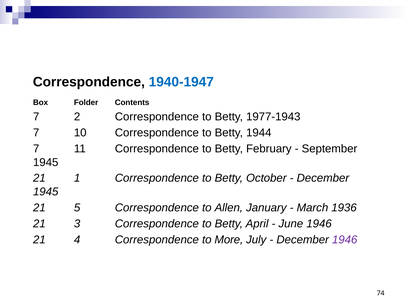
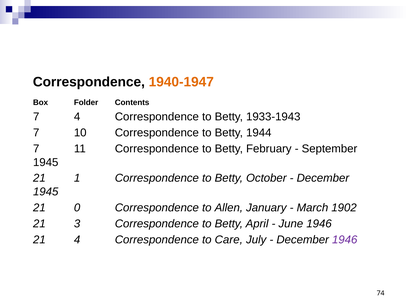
1940-1947 colour: blue -> orange (181, 82)
7 2: 2 -> 4 (77, 117)
1977-1943: 1977-1943 -> 1933-1943 (273, 117)
5: 5 -> 0 (77, 208)
1936: 1936 -> 1902 (344, 208)
More: More -> Care (229, 239)
